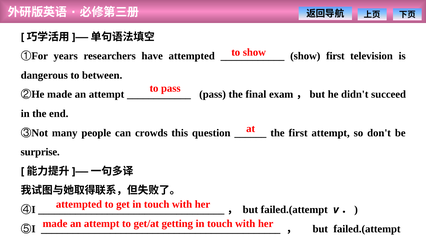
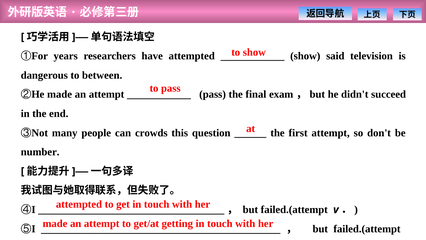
show first: first -> said (335, 56)
surprise: surprise -> number (40, 152)
